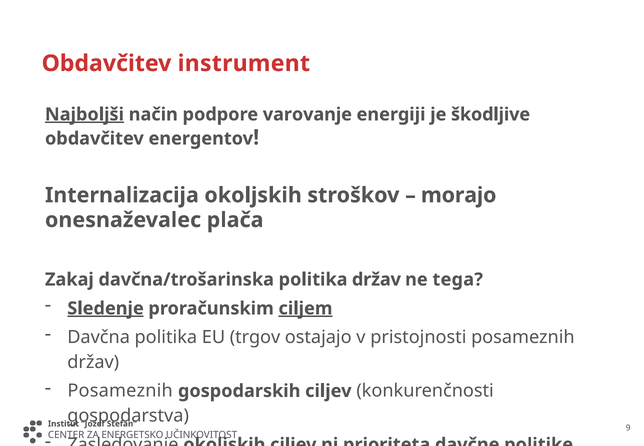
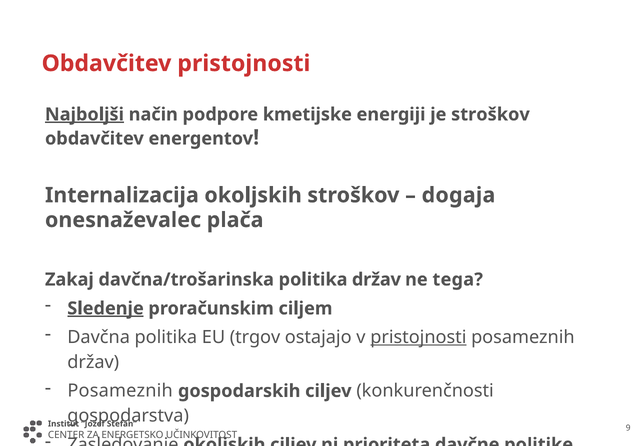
Obdavčitev instrument: instrument -> pristojnosti (244, 63)
varovanje: varovanje -> kmetijske (307, 114)
je škodljive: škodljive -> stroškov (490, 114)
morajo: morajo -> dogaja (458, 195)
ciljem underline: present -> none (306, 308)
pristojnosti underline: none -> present (418, 337)
